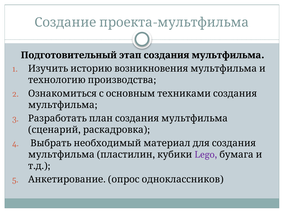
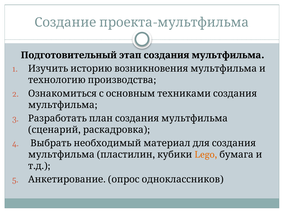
Lego colour: purple -> orange (206, 155)
